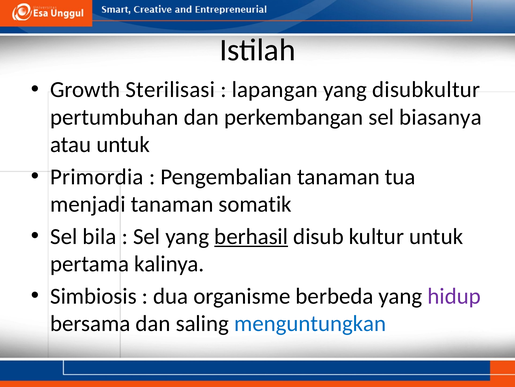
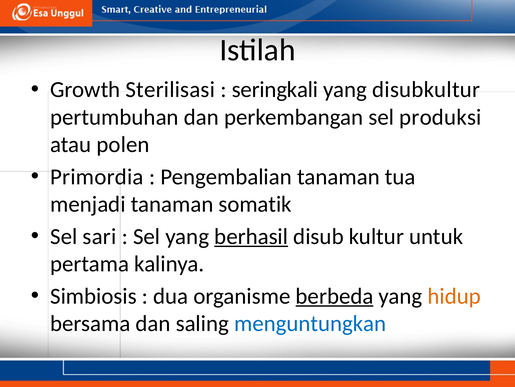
lapangan: lapangan -> seringkali (275, 90)
biasanya: biasanya -> produksi (440, 117)
atau untuk: untuk -> polen (123, 144)
bila: bila -> sari (99, 236)
berbeda underline: none -> present (335, 296)
hidup colour: purple -> orange (454, 296)
